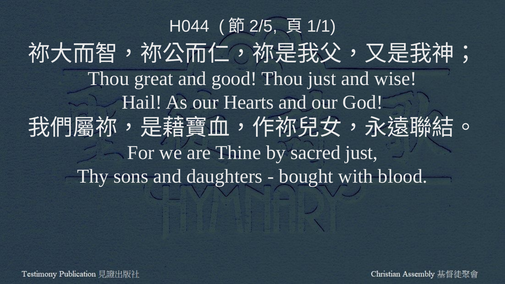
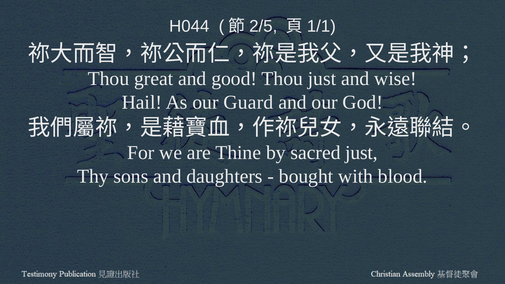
Hearts: Hearts -> Guard (248, 102)
